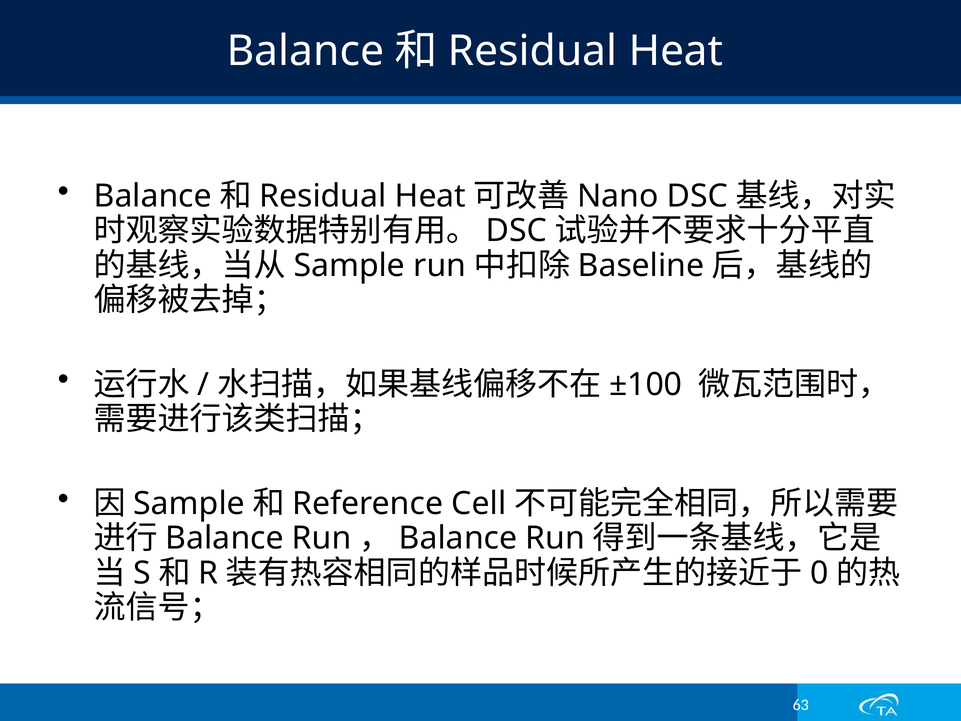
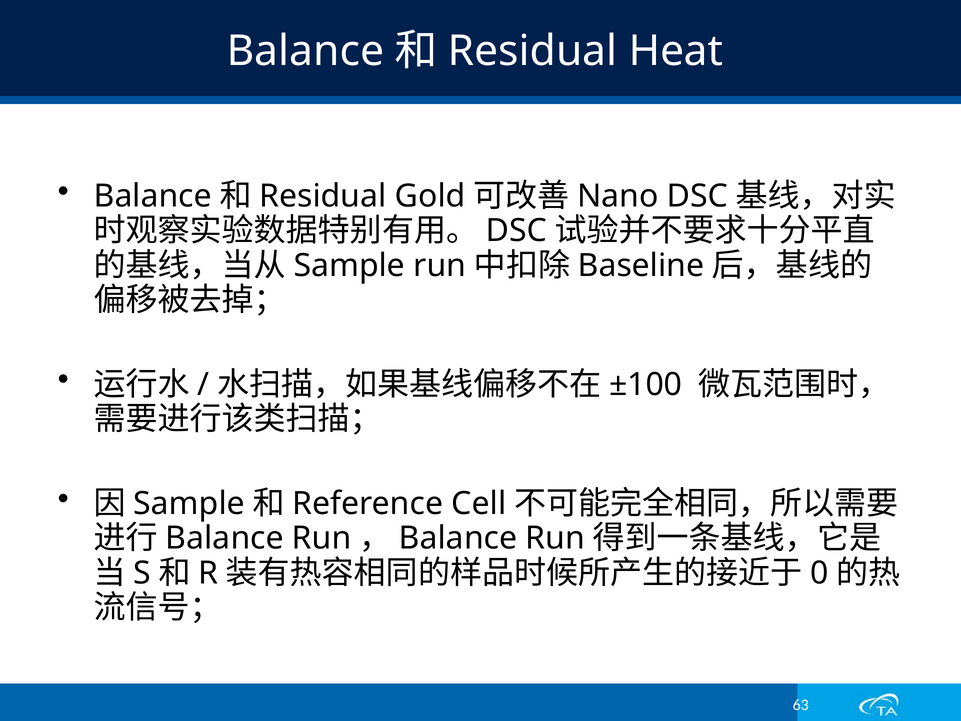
Heat: Heat -> Gold (430, 196)
